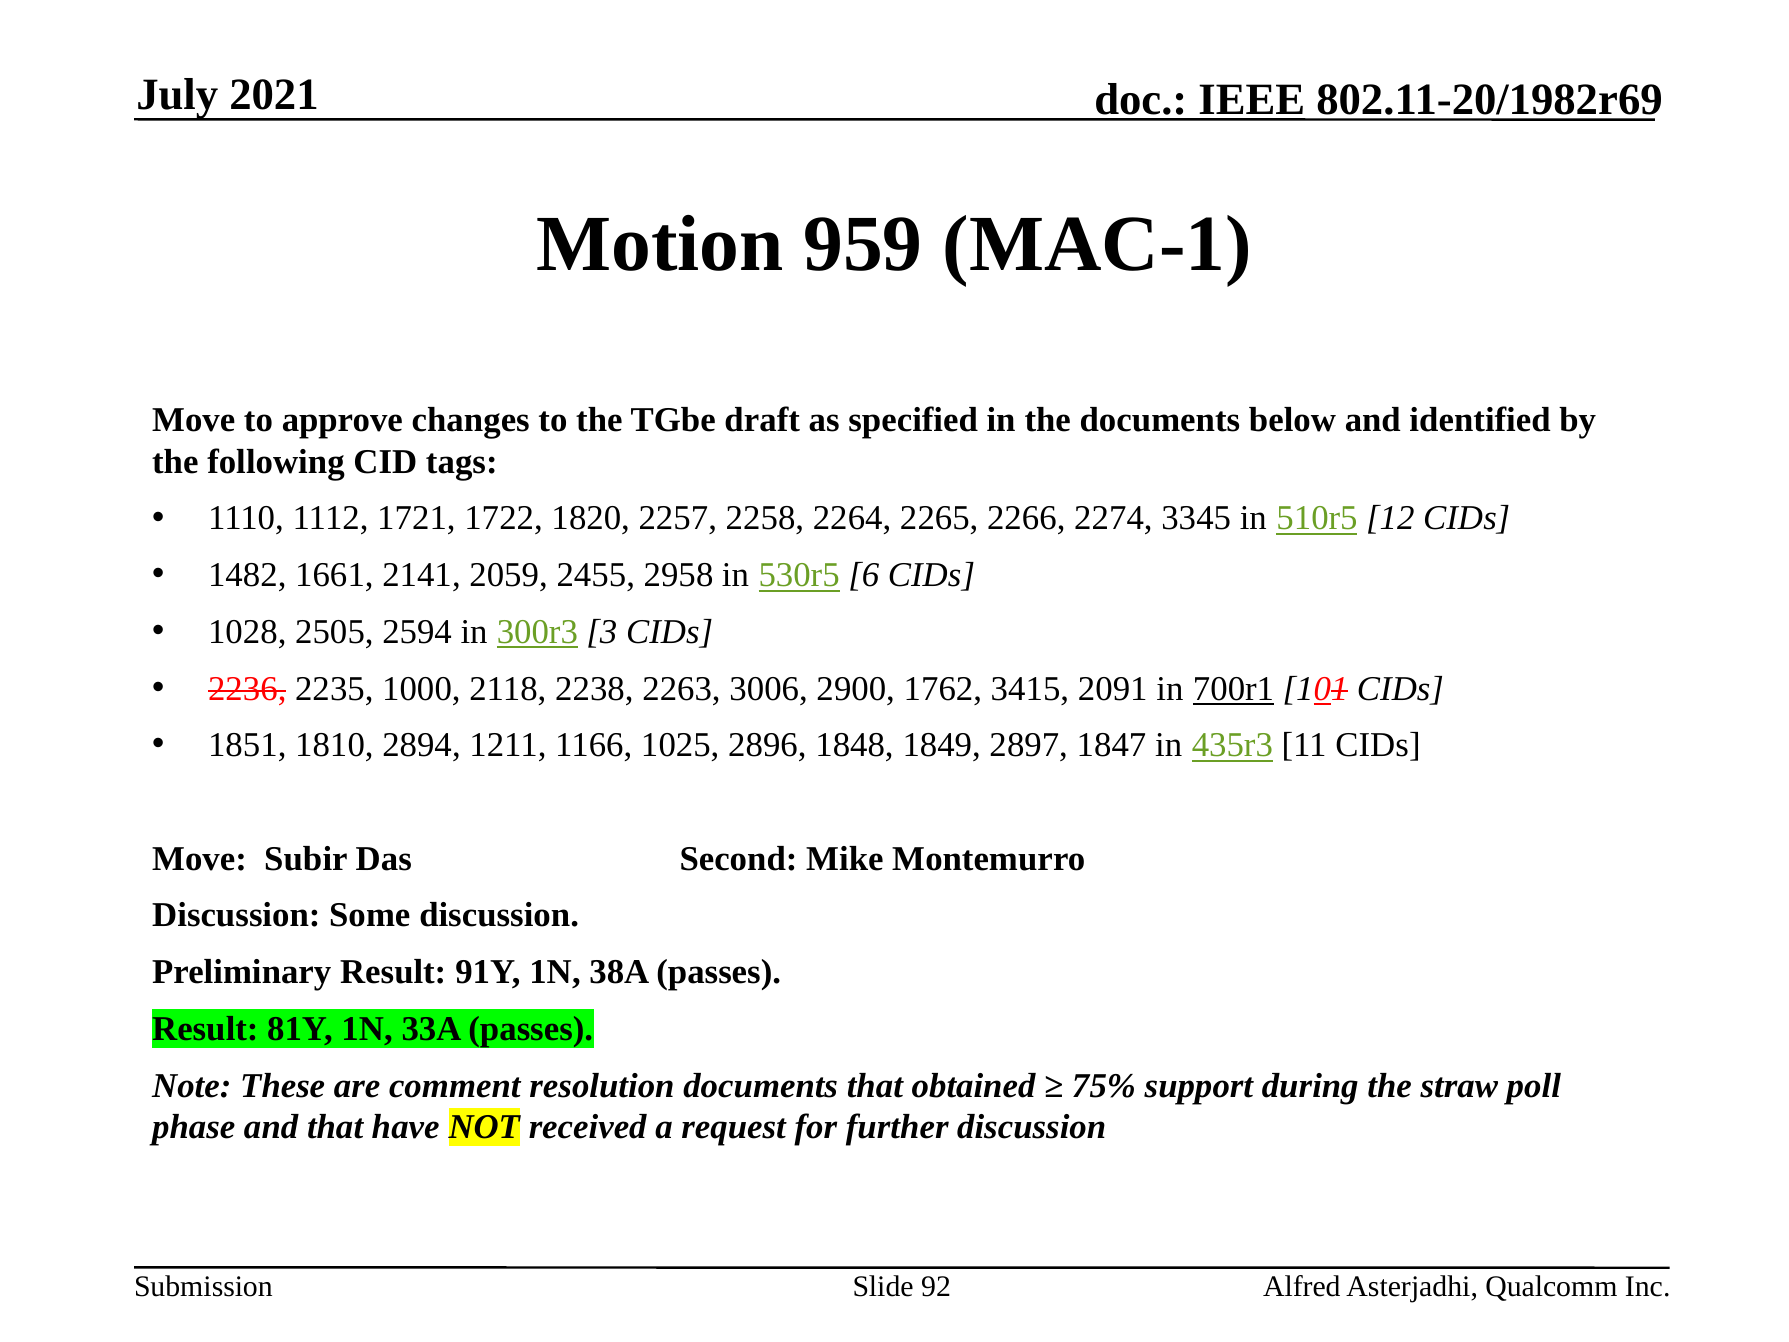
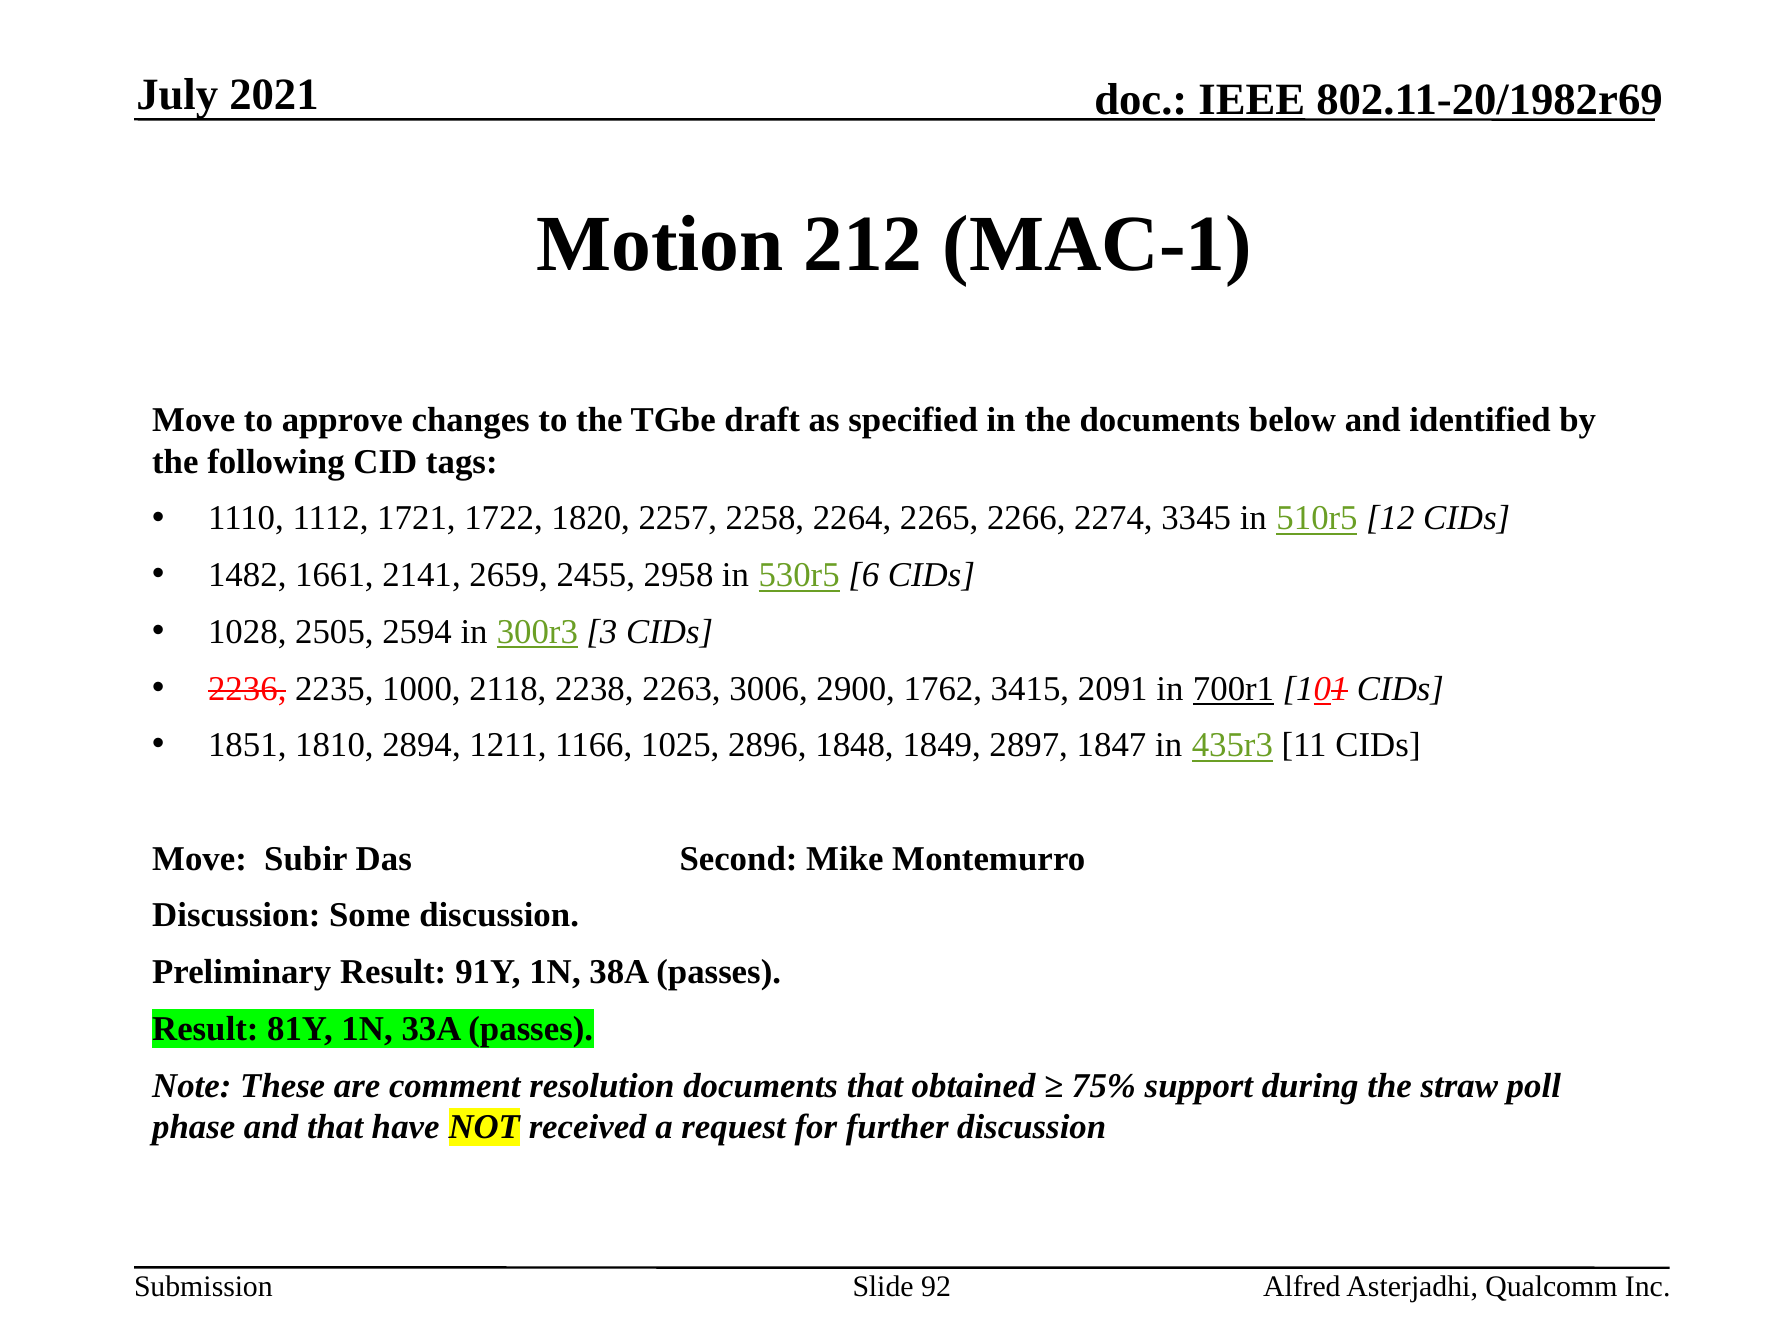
959: 959 -> 212 (863, 244)
2059: 2059 -> 2659 (509, 575)
